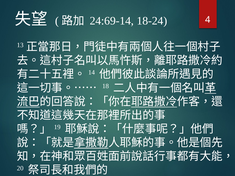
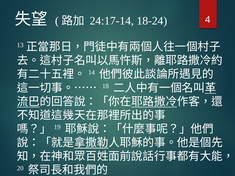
24:69-14: 24:69-14 -> 24:17-14 (112, 21)
